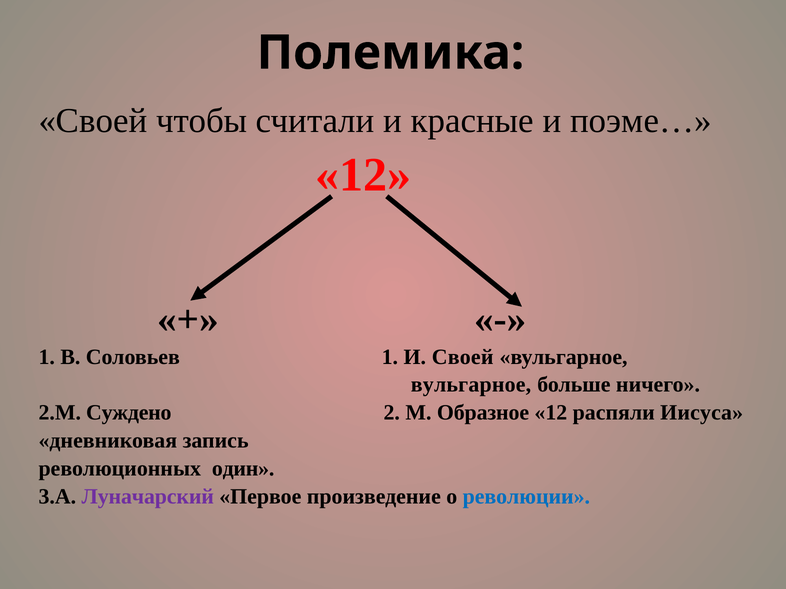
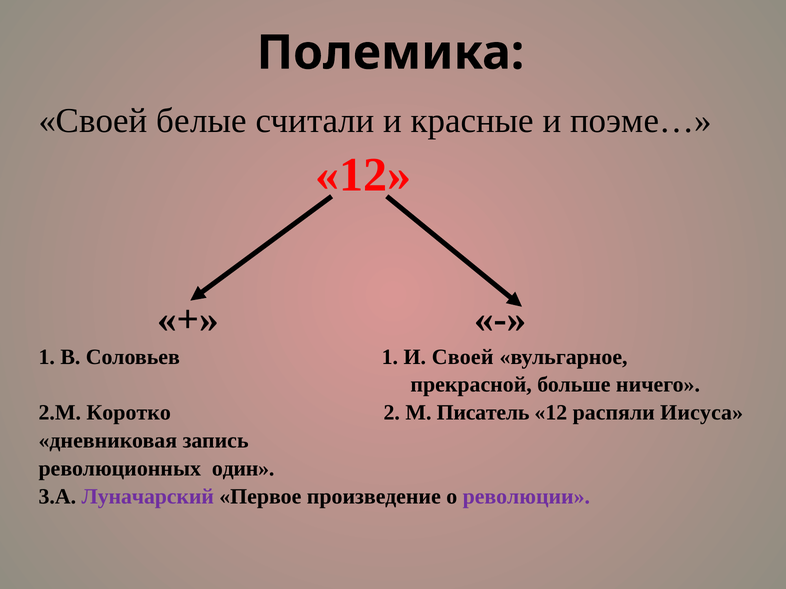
чтобы: чтобы -> белые (202, 121)
вульгарное: вульгарное -> прекрасной (471, 385)
Суждено: Суждено -> Коротко (129, 413)
Образное: Образное -> Писатель (483, 413)
революции colour: blue -> purple (526, 497)
